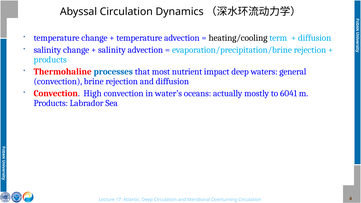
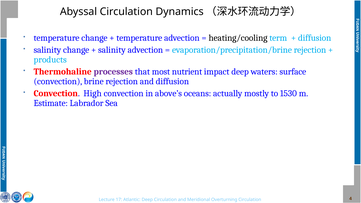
processes colour: blue -> purple (113, 72)
general: general -> surface (293, 72)
water’s: water’s -> above’s (168, 93)
6041: 6041 -> 1530 (289, 93)
Products: Products -> Estimate (51, 103)
